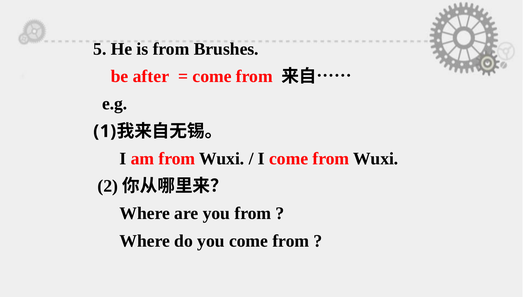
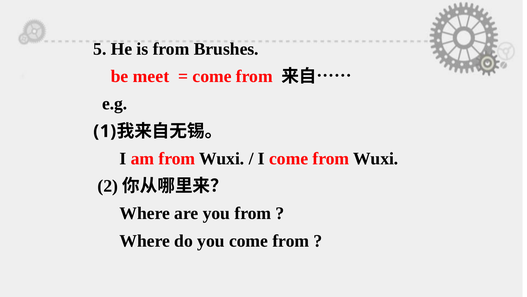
after: after -> meet (151, 76)
